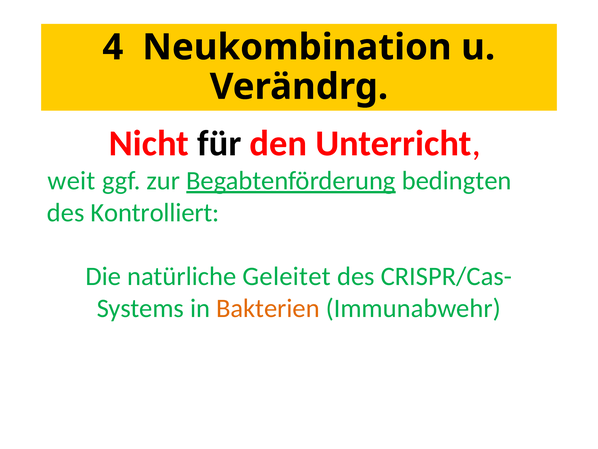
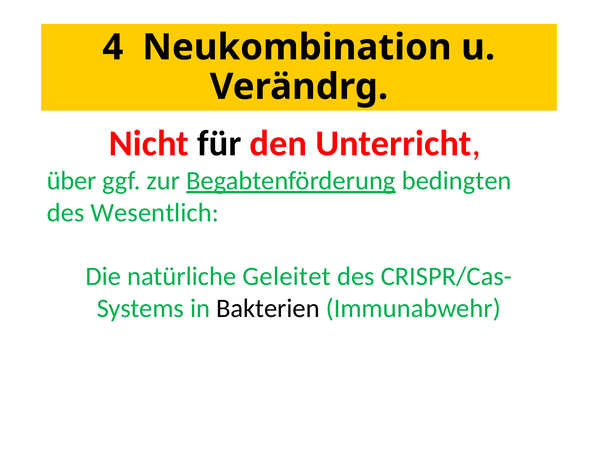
weit: weit -> über (72, 180)
Kontrolliert: Kontrolliert -> Wesentlich (155, 212)
Bakterien colour: orange -> black (268, 308)
